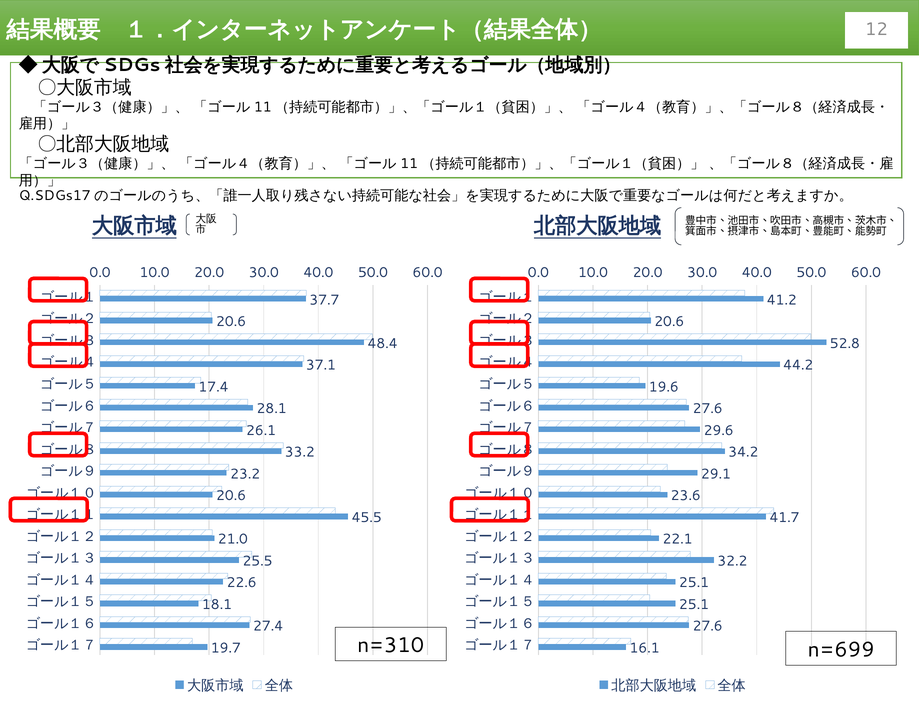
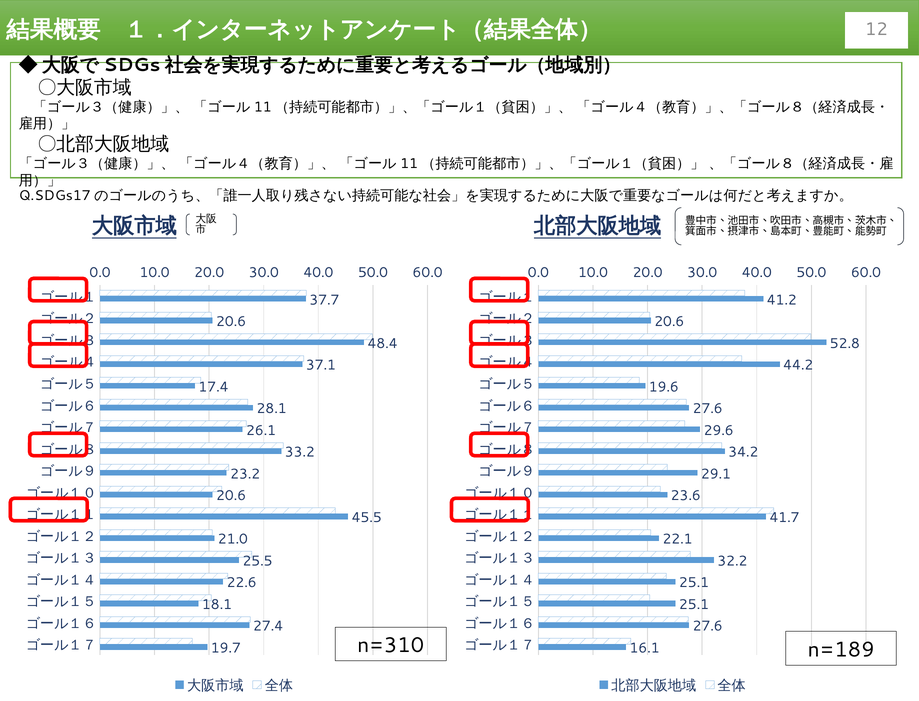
n=699: n=699 -> n=189 (841, 650)
